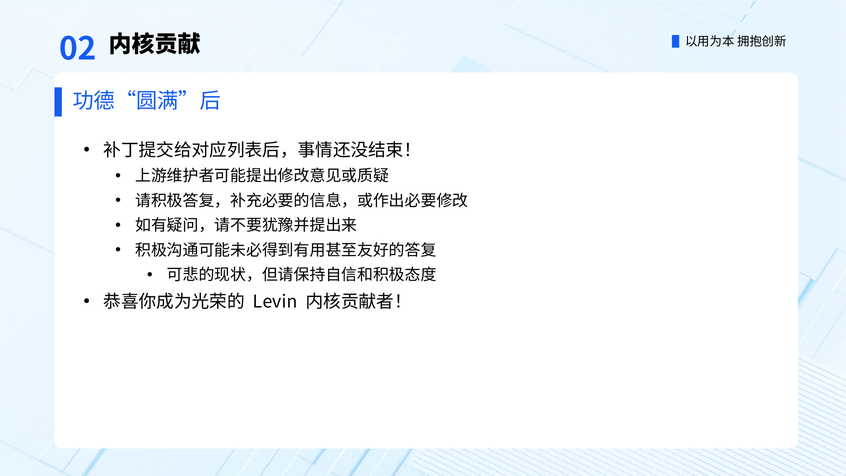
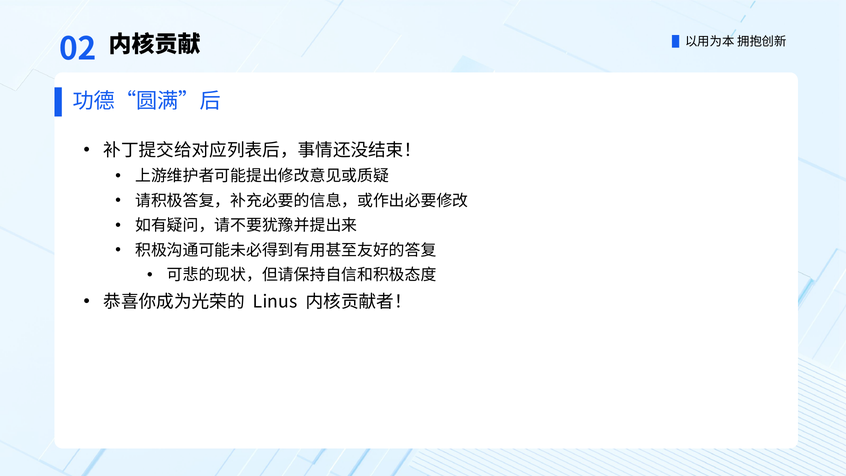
Levin: Levin -> Linus (275, 302)
